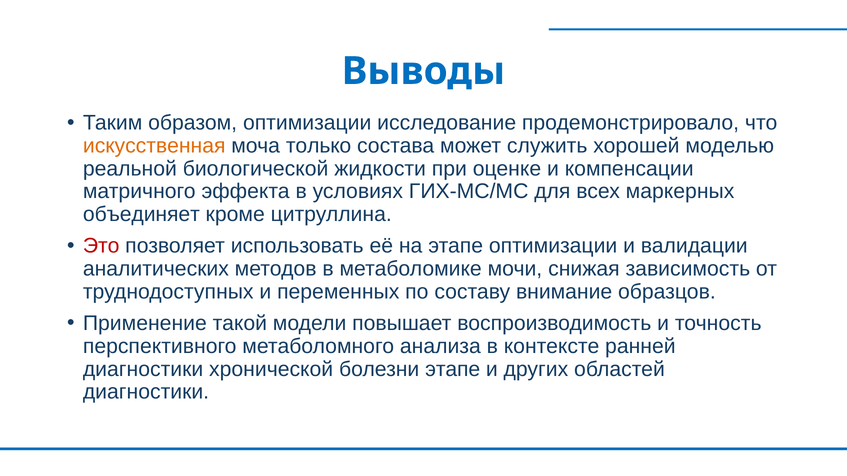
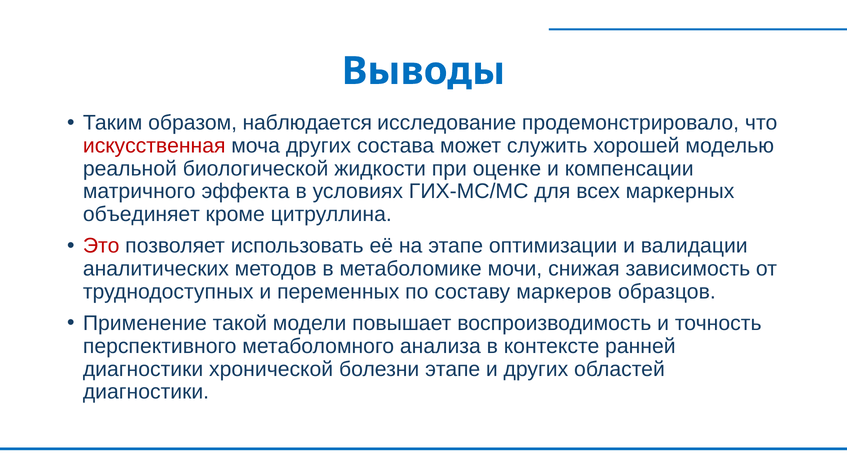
образом оптимизации: оптимизации -> наблюдается (307, 123)
искусственная colour: orange -> red (154, 146)
моча только: только -> других (318, 146)
внимание: внимание -> маркеров (564, 292)
